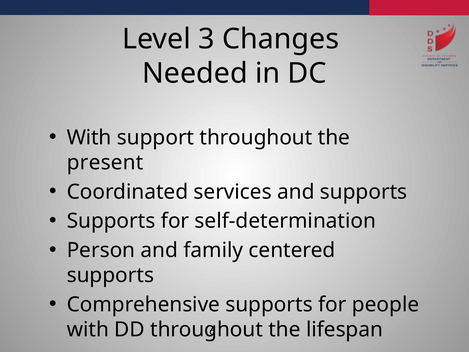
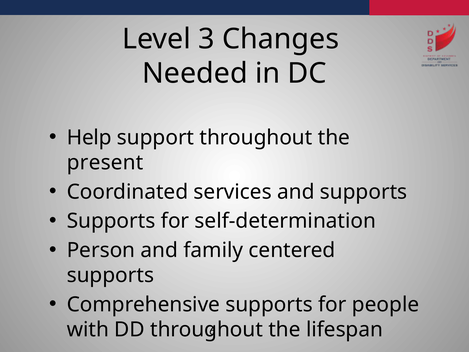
With: With -> Help (89, 137)
